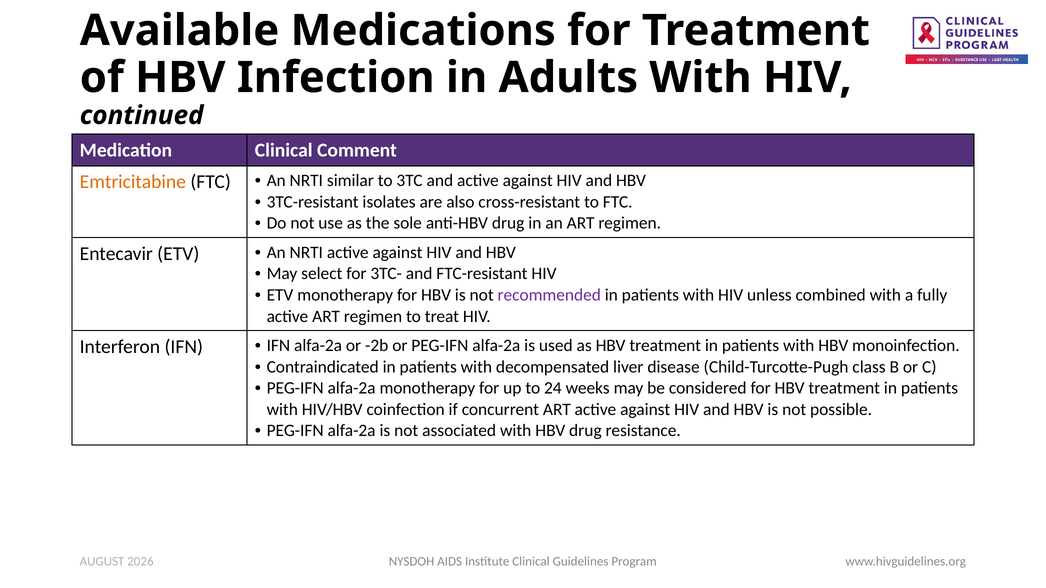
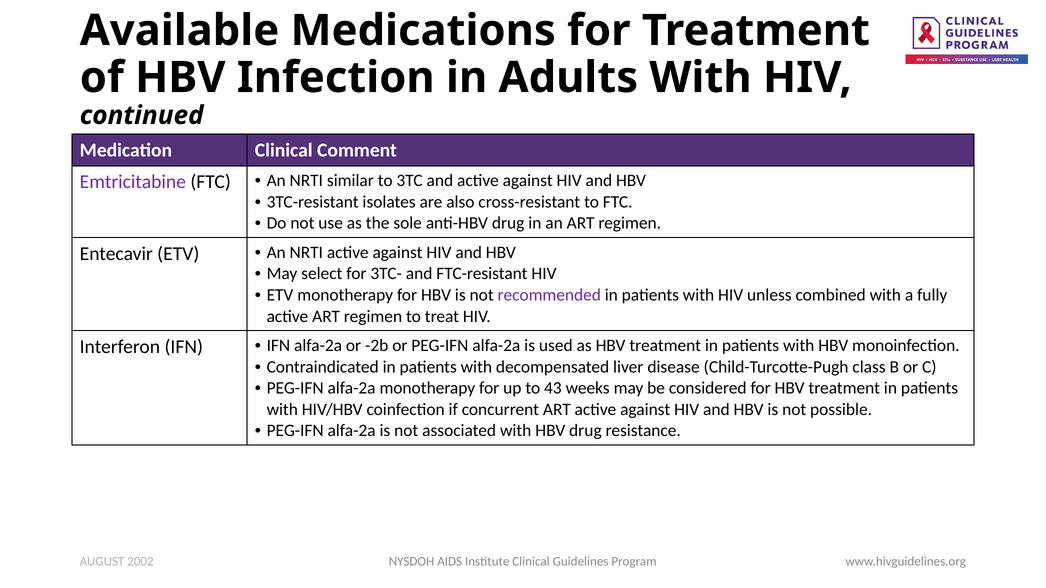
Emtricitabine colour: orange -> purple (133, 182)
24: 24 -> 43 (553, 388)
2026: 2026 -> 2002 (140, 562)
